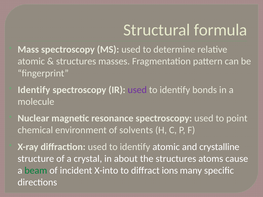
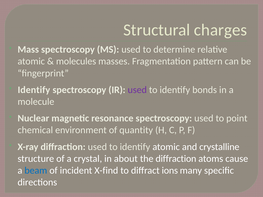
formula: formula -> charges (220, 30)
structures: structures -> molecules (76, 61)
solvents: solvents -> quantity (136, 130)
the structures: structures -> diffraction (176, 159)
beam colour: green -> blue (36, 171)
X-into: X-into -> X-find (106, 171)
